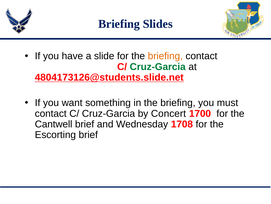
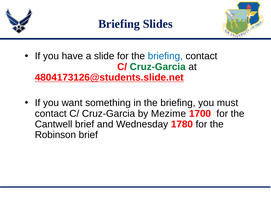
briefing colour: orange -> blue (165, 56)
Concert: Concert -> Mezime (168, 113)
1708: 1708 -> 1780 (182, 124)
Escorting: Escorting -> Robinson (55, 134)
